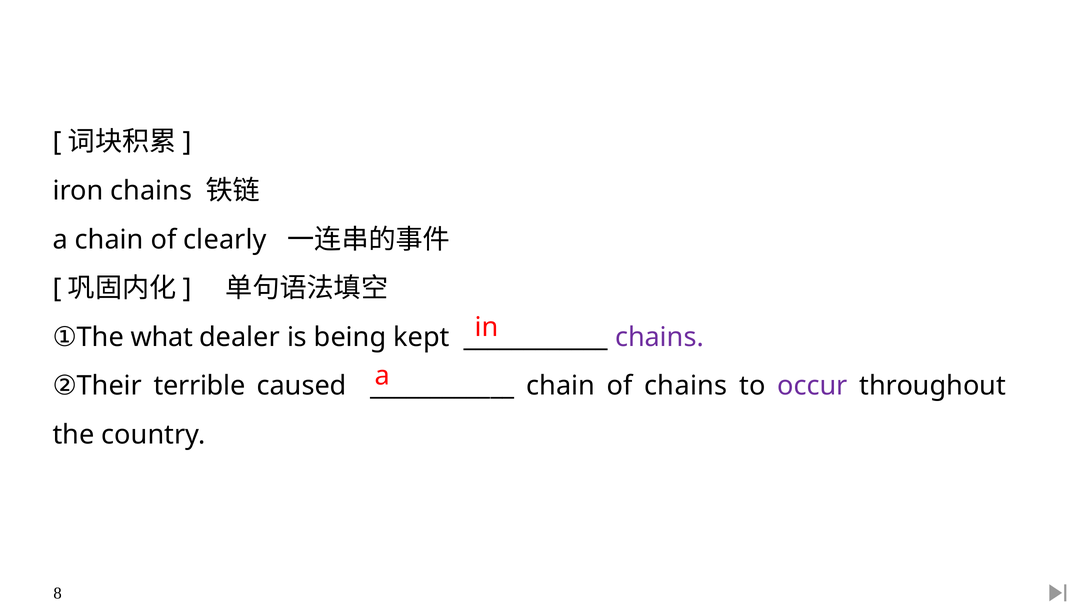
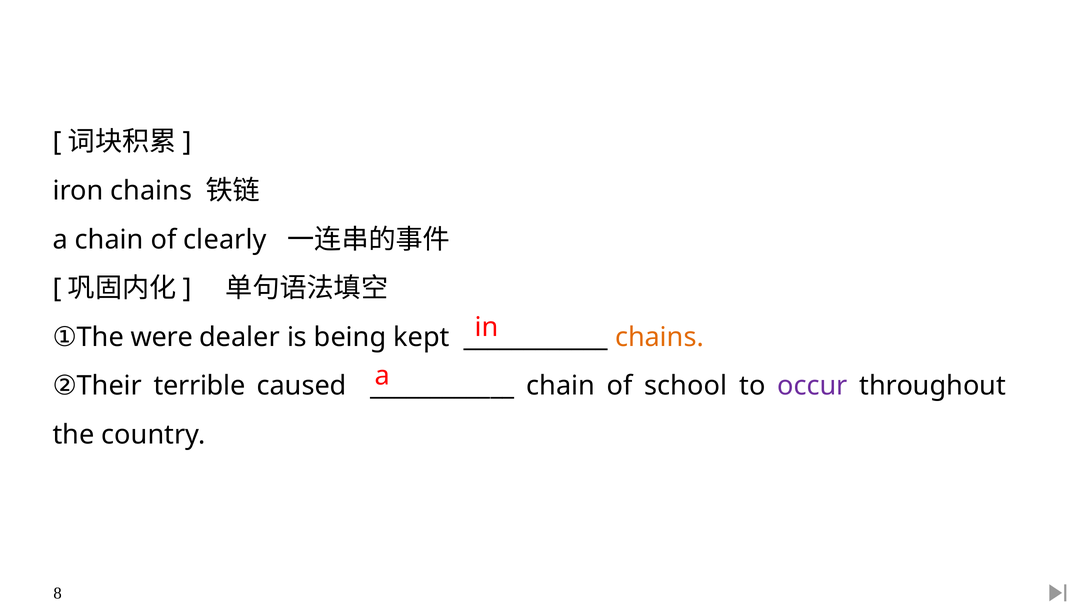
what: what -> were (162, 337)
chains colour: purple -> orange (659, 337)
of chains: chains -> school (686, 386)
